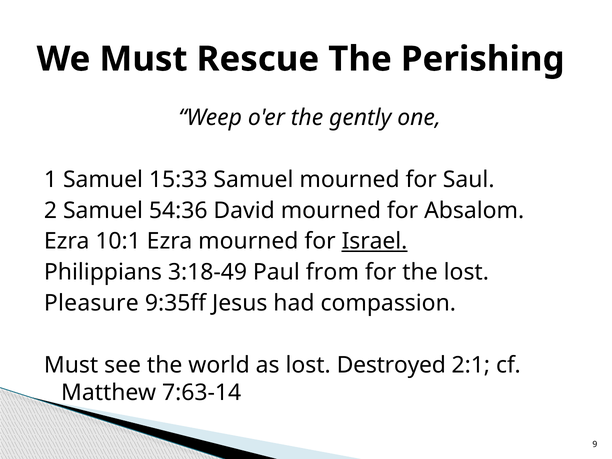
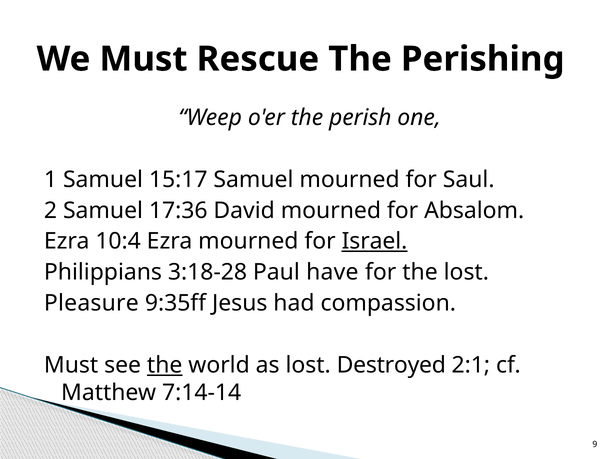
gently: gently -> perish (360, 118)
15:33: 15:33 -> 15:17 (178, 179)
54:36: 54:36 -> 17:36 (178, 210)
10:1: 10:1 -> 10:4 (118, 241)
3:18-49: 3:18-49 -> 3:18-28 (207, 272)
from: from -> have (332, 272)
the underline: none -> present (165, 365)
7:63-14: 7:63-14 -> 7:14-14 (202, 393)
